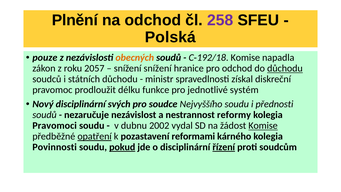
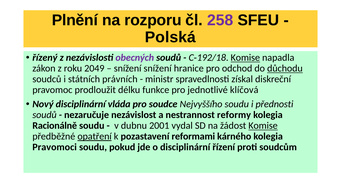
na odchod: odchod -> rozporu (153, 20)
pouze: pouze -> řízený (45, 58)
obecných colour: orange -> purple (135, 58)
Komise underline: none -> present (245, 58)
2057: 2057 -> 2049 (94, 68)
státních důchodu: důchodu -> právních (120, 79)
systém: systém -> klíčová (244, 90)
svých: svých -> vláda (119, 104)
Pravomoci: Pravomoci -> Racionálně (55, 126)
2002: 2002 -> 2001 (159, 126)
Povinnosti: Povinnosti -> Pravomoci (55, 147)
pokud underline: present -> none (122, 147)
řízení underline: present -> none (224, 147)
